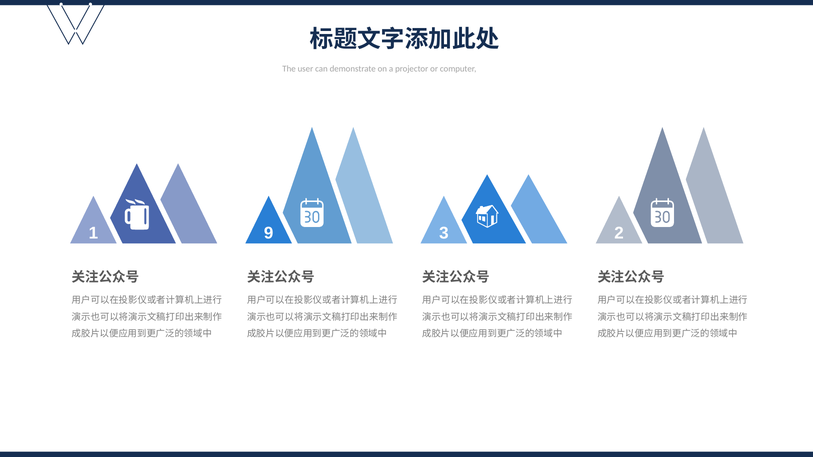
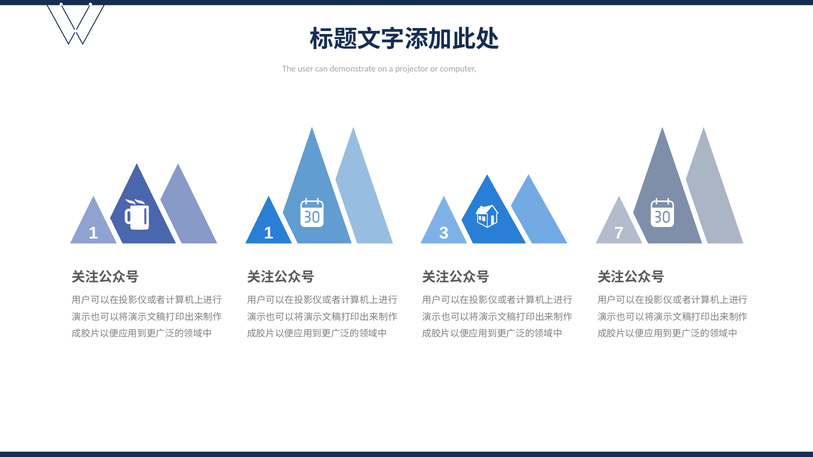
1 9: 9 -> 1 (269, 233)
2: 2 -> 7 (619, 233)
